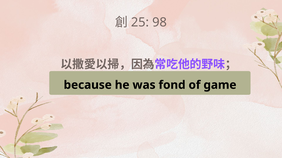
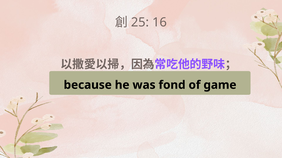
98: 98 -> 16 (160, 22)
